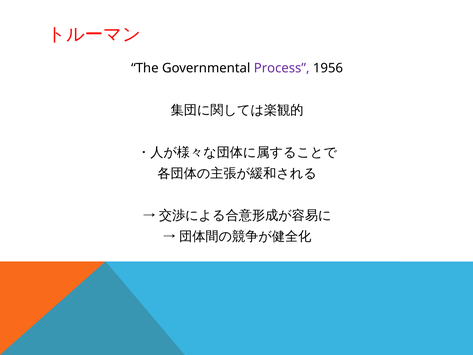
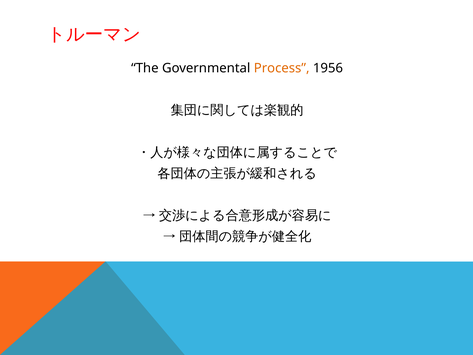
Process colour: purple -> orange (282, 68)
